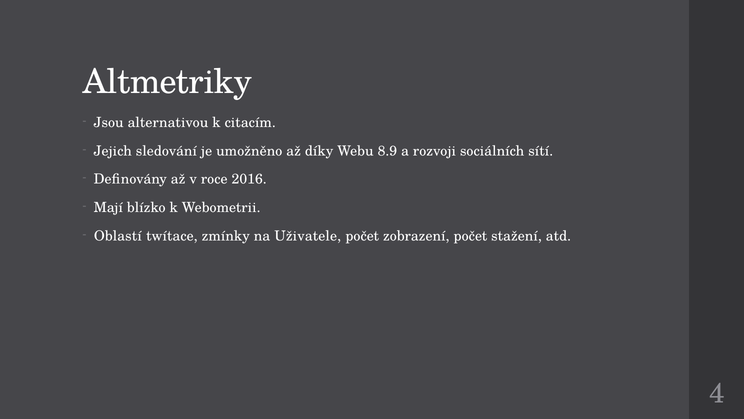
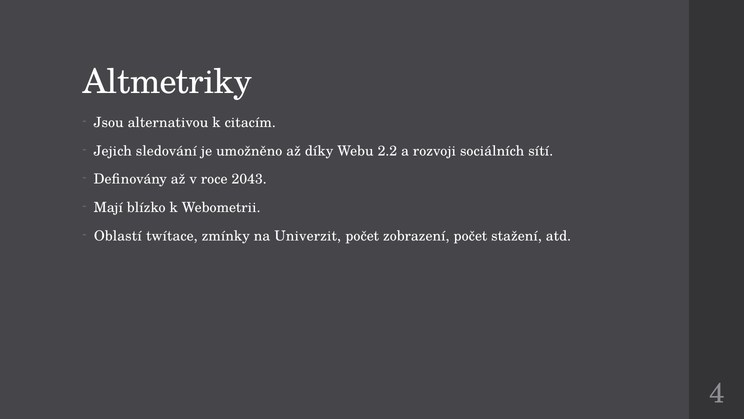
8.9: 8.9 -> 2.2 (387, 151)
2016: 2016 -> 2043 (249, 179)
Uživatele: Uživatele -> Univerzit (308, 236)
